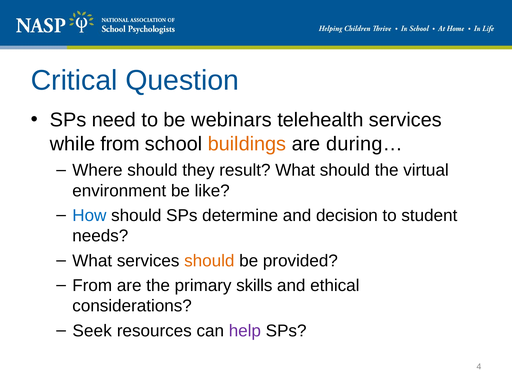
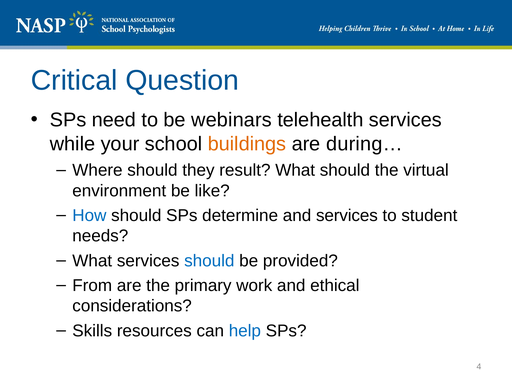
while from: from -> your (120, 144)
and decision: decision -> services (347, 215)
should colour: orange -> blue (209, 261)
skills: skills -> work (254, 285)
Seek: Seek -> Skills (92, 331)
help colour: purple -> blue (245, 331)
